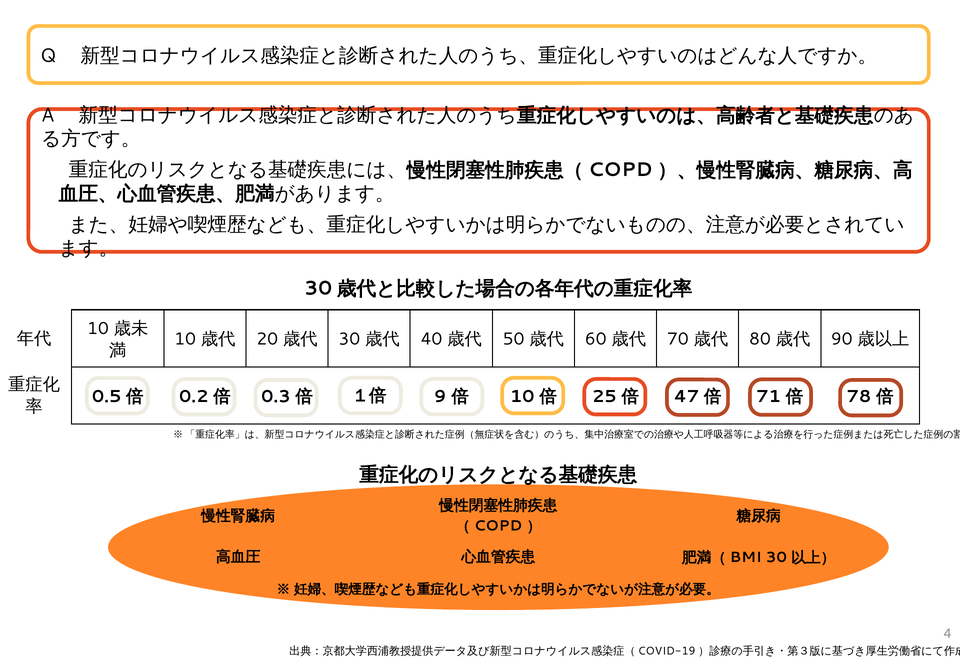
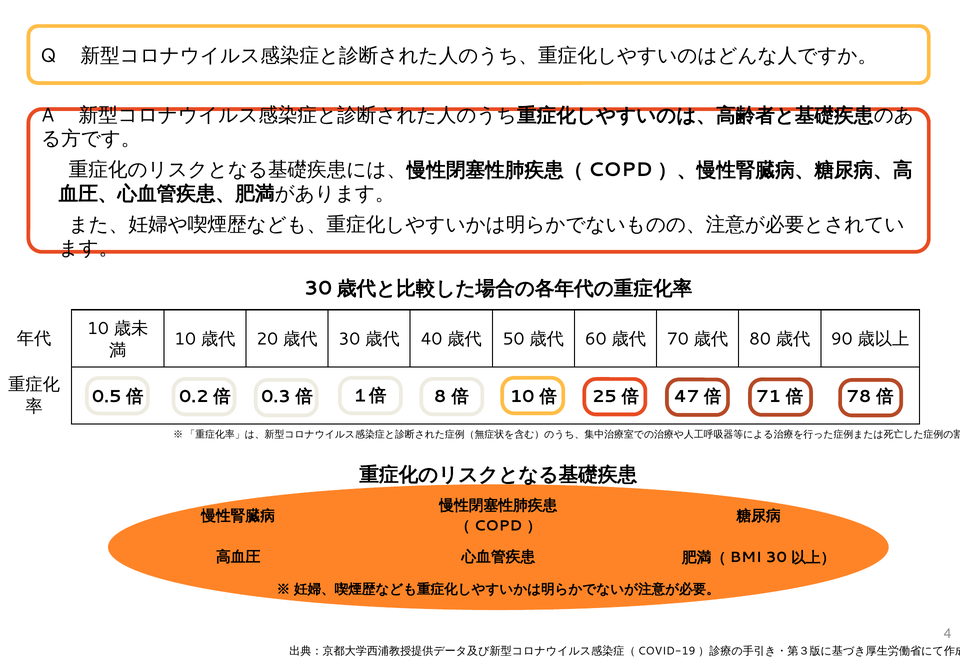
9: 9 -> 8 (440, 396)
